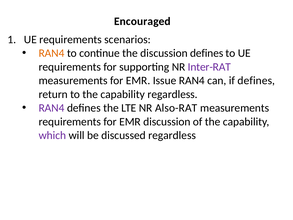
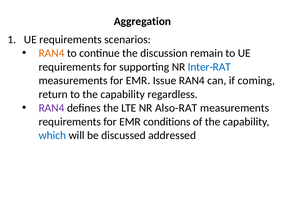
Encouraged: Encouraged -> Aggregation (142, 21)
discussion defines: defines -> remain (207, 53)
Inter-RAT colour: purple -> blue (209, 67)
if defines: defines -> coming (256, 81)
EMR discussion: discussion -> conditions (167, 122)
which colour: purple -> blue (52, 135)
discussed regardless: regardless -> addressed (172, 135)
